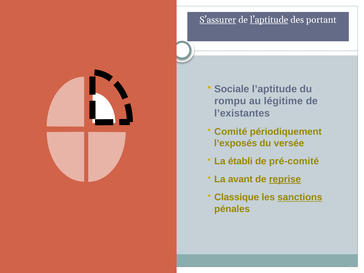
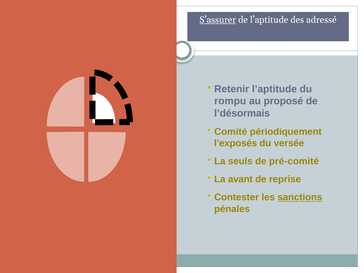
l’aptitude underline: present -> none (269, 20)
portant: portant -> adressé (321, 20)
Sociale: Sociale -> Retenir (232, 89)
légitime: légitime -> proposé (283, 101)
l’existantes: l’existantes -> l’désormais (242, 113)
établi: établi -> seuls (240, 161)
reprise underline: present -> none (285, 179)
Classique: Classique -> Contester (237, 197)
